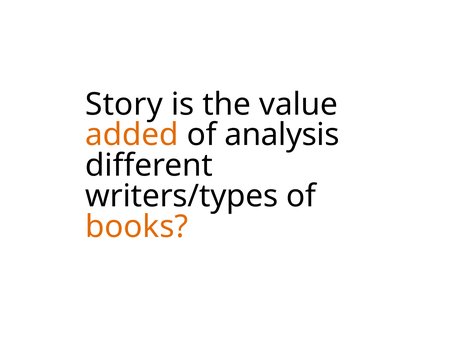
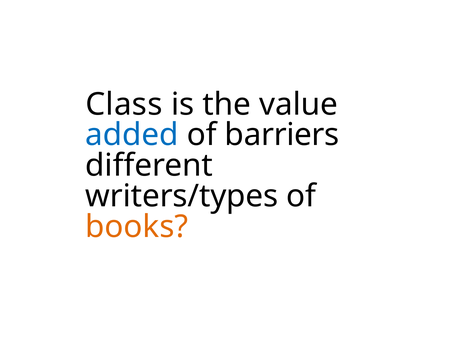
Story: Story -> Class (124, 104)
added colour: orange -> blue (132, 135)
analysis: analysis -> barriers (282, 135)
